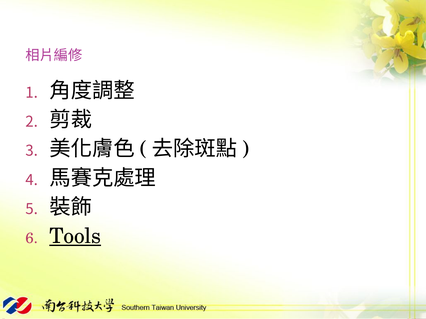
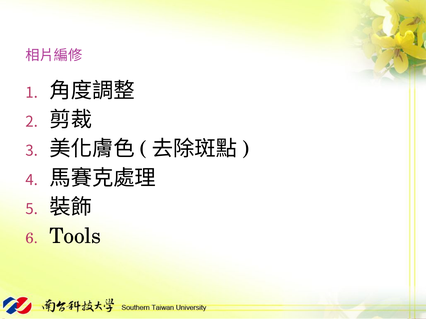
Tools underline: present -> none (75, 236)
